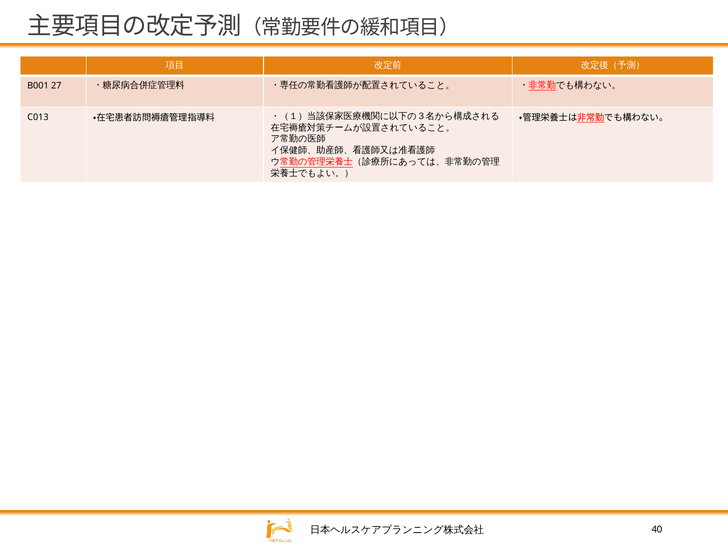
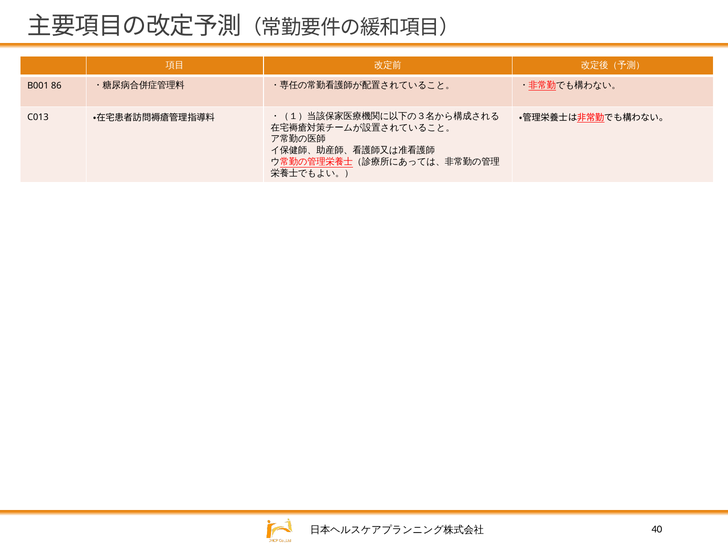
27: 27 -> 86 (56, 86)
